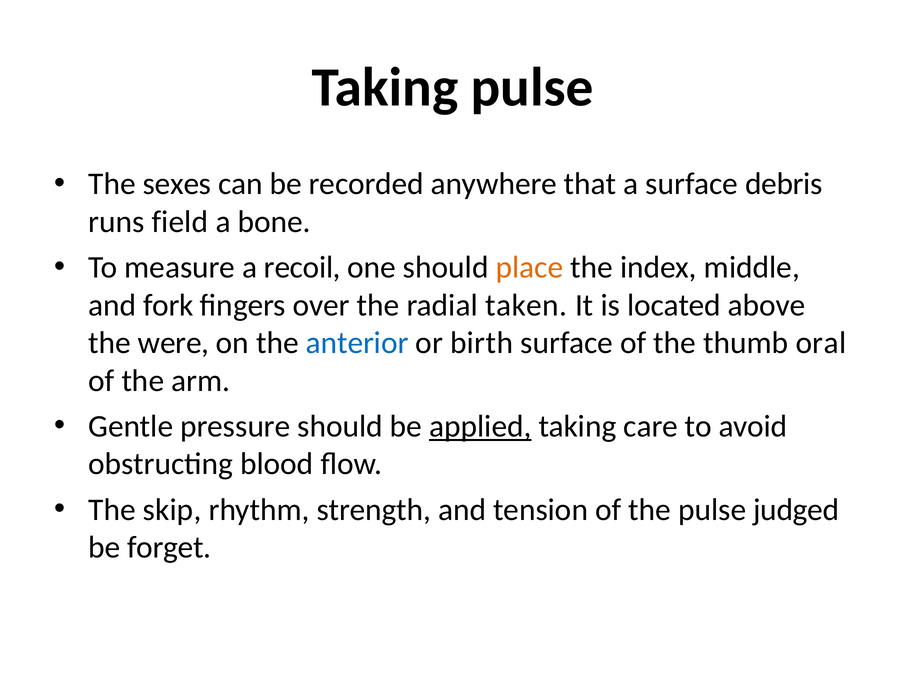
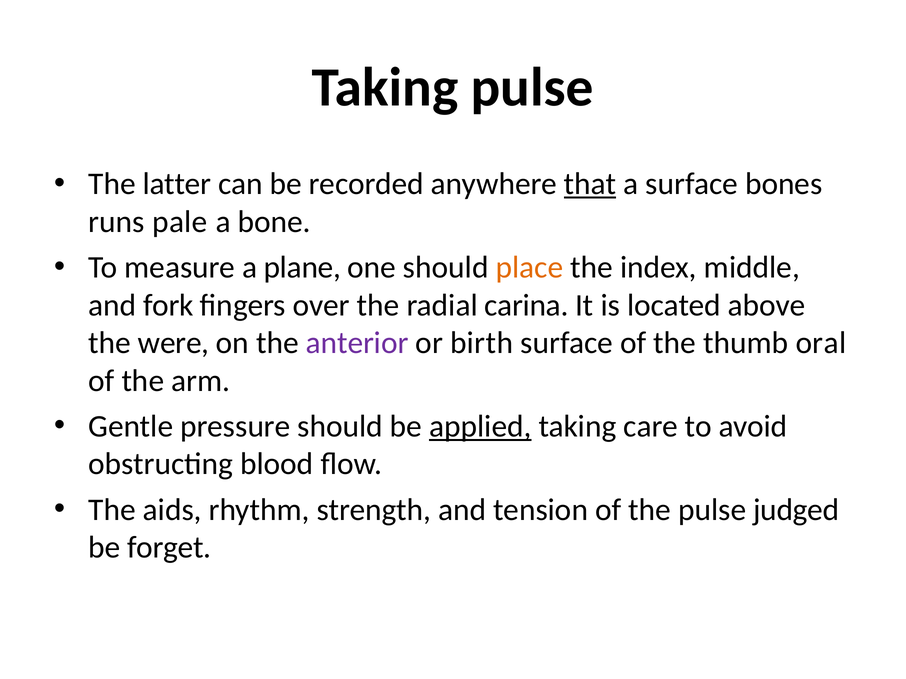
sexes: sexes -> latter (177, 184)
that underline: none -> present (590, 184)
debris: debris -> bones (784, 184)
field: field -> pale (180, 222)
recoil: recoil -> plane (302, 268)
taken: taken -> carina (527, 305)
anterior colour: blue -> purple (357, 343)
skip: skip -> aids (172, 510)
